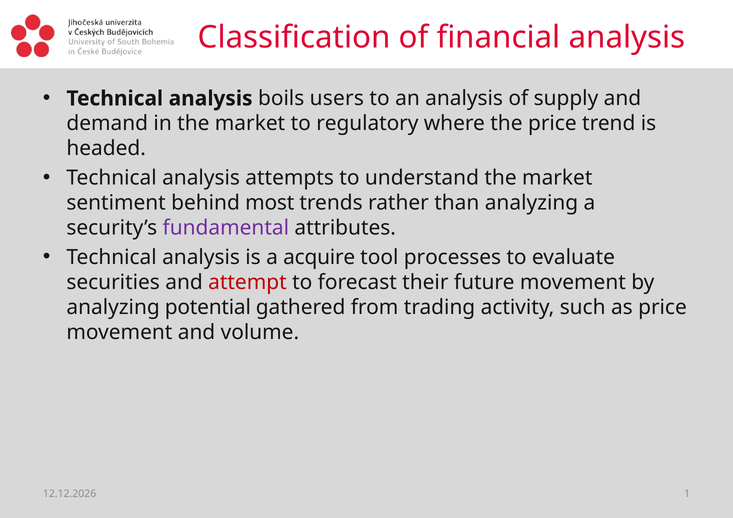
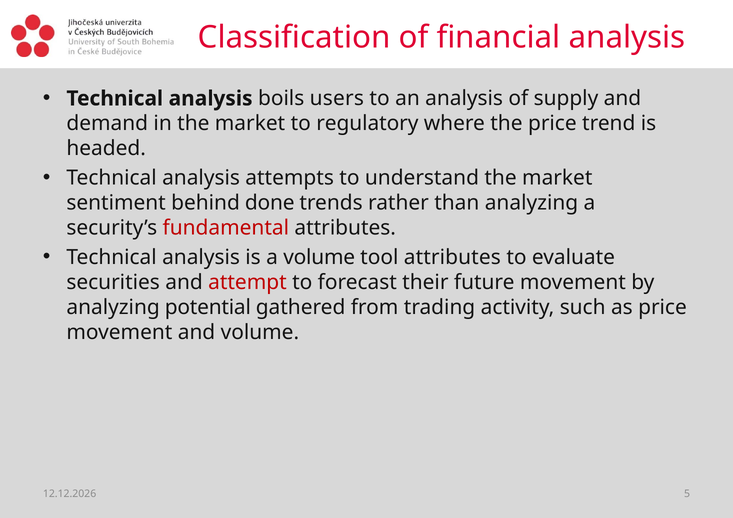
most: most -> done (270, 203)
fundamental colour: purple -> red (226, 228)
a acquire: acquire -> volume (319, 257)
tool processes: processes -> attributes (452, 257)
1: 1 -> 5 (687, 494)
